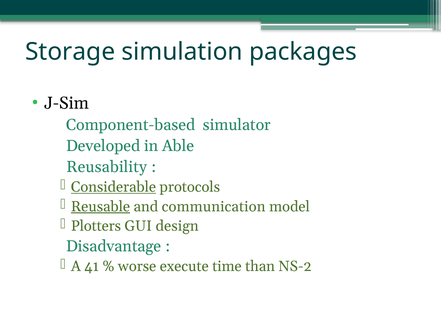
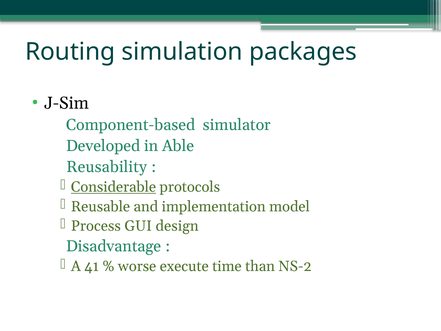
Storage: Storage -> Routing (70, 52)
Reusable underline: present -> none (100, 206)
communication: communication -> implementation (214, 206)
Plotters: Plotters -> Process (96, 226)
